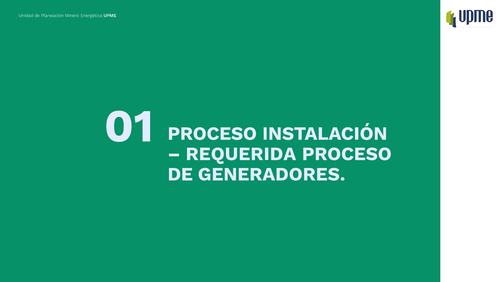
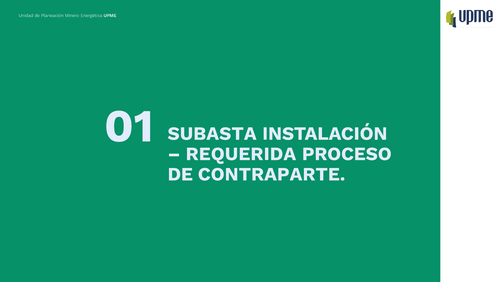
01 PROCESO: PROCESO -> SUBASTA (212, 134)
GENERADORES: GENERADORES -> CONTRAPARTE (272, 174)
